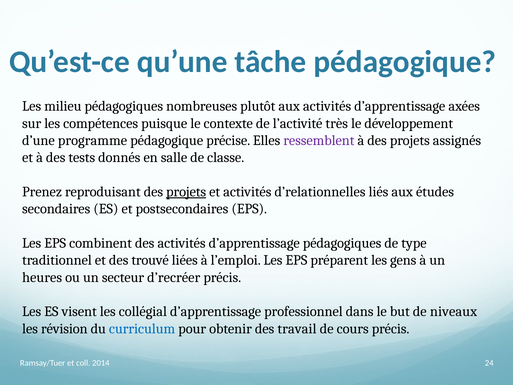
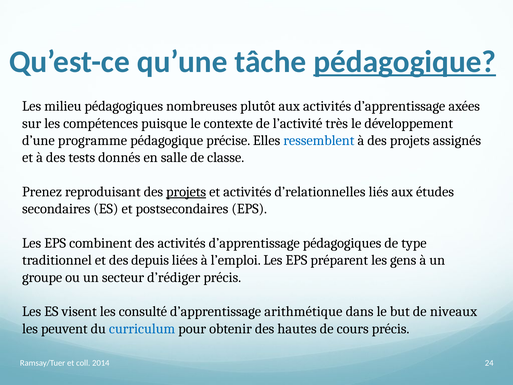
pédagogique underline: none -> present (405, 62)
ressemblent colour: purple -> blue (319, 140)
trouvé: trouvé -> depuis (150, 260)
heures: heures -> groupe (42, 277)
d’recréer: d’recréer -> d’rédiger (174, 277)
collégial: collégial -> consulté (143, 311)
professionnel: professionnel -> arithmétique (303, 311)
révision: révision -> peuvent (64, 329)
travail: travail -> hautes (297, 329)
